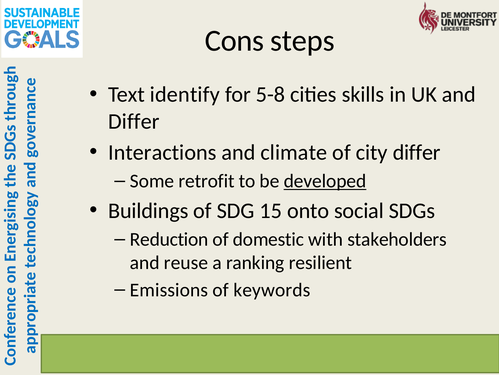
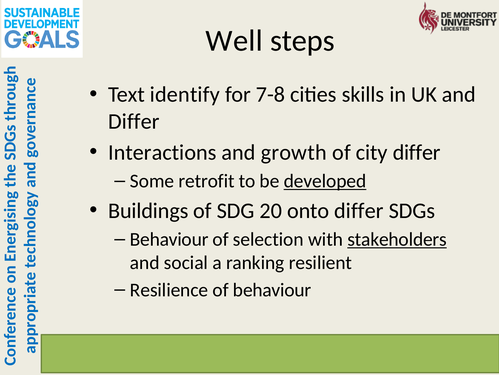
Cons: Cons -> Well (234, 41)
5-8: 5-8 -> 7-8 (270, 94)
climate: climate -> growth (294, 152)
15: 15 -> 20 (271, 210)
onto social: social -> differ (359, 210)
Reduction: Reduction -> Behaviour (169, 239)
domestic: domestic -> selection (268, 239)
stakeholders underline: none -> present (397, 239)
reuse: reuse -> social (186, 262)
Emissions: Emissions -> Resilience (169, 289)
of keywords: keywords -> behaviour (272, 289)
